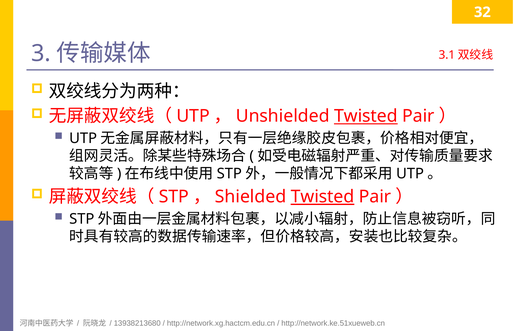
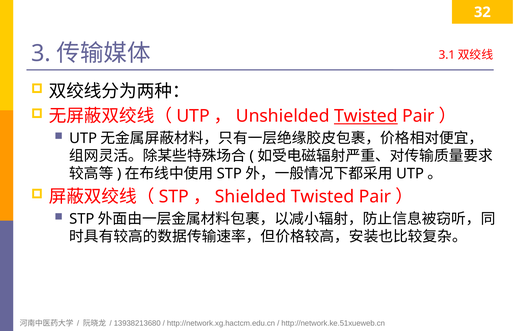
Twisted underline: present -> none (323, 197)
